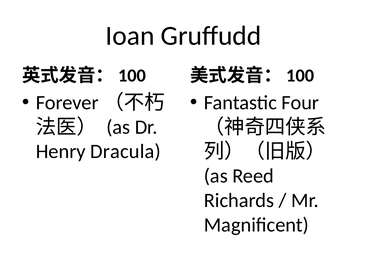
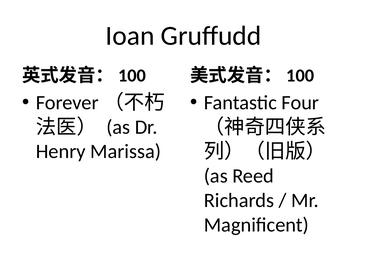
Dracula: Dracula -> Marissa (126, 152)
